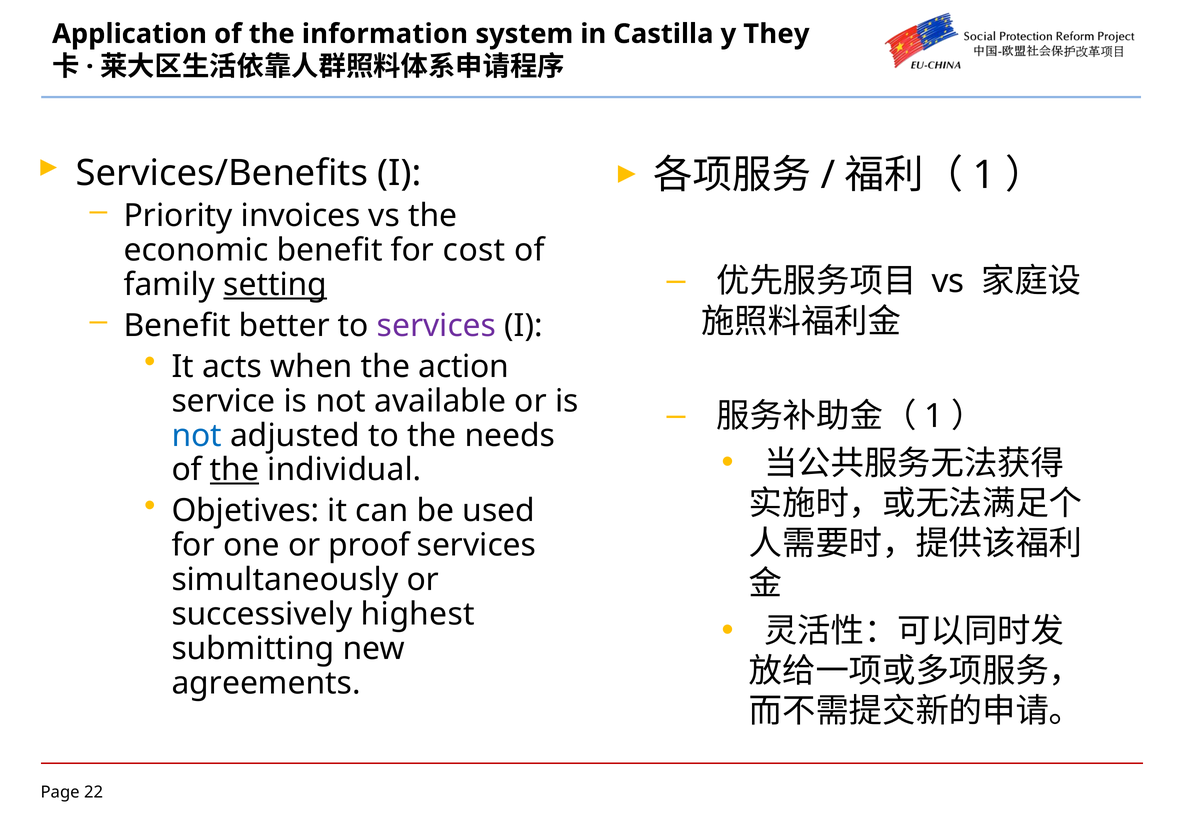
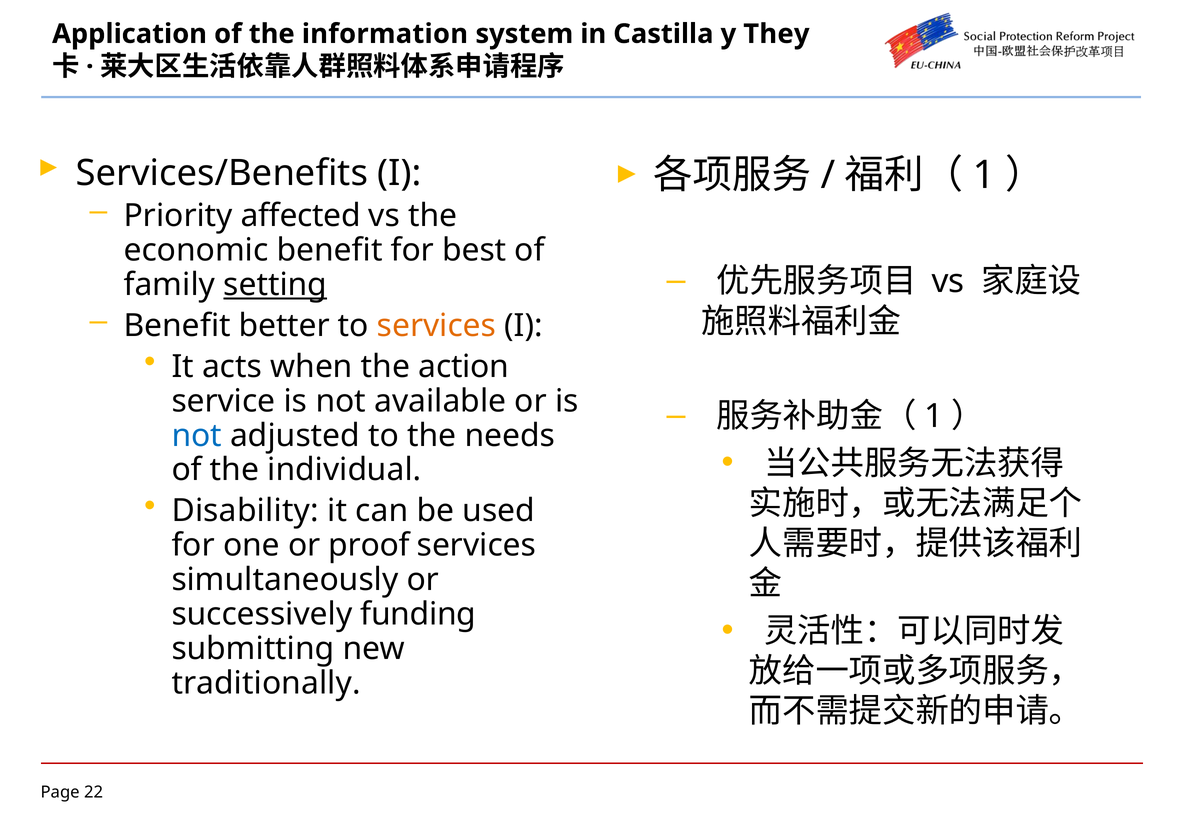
invoices: invoices -> affected (301, 216)
cost: cost -> best (474, 250)
services colour: purple -> orange (437, 326)
the underline: present -> none (234, 470)
Objetives: Objetives -> Disability (245, 511)
highest: highest -> funding (418, 614)
agreements: agreements -> traditionally (266, 683)
